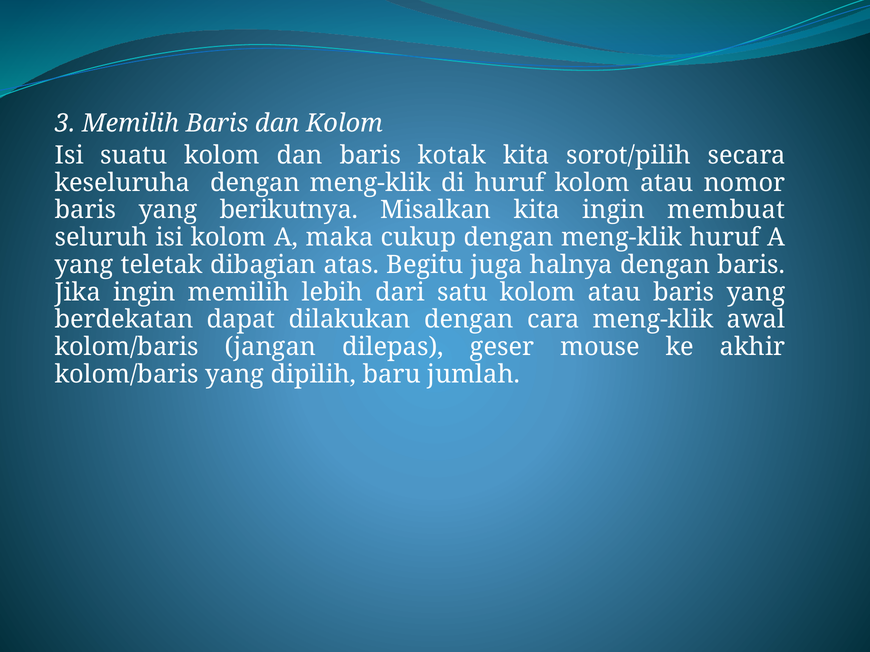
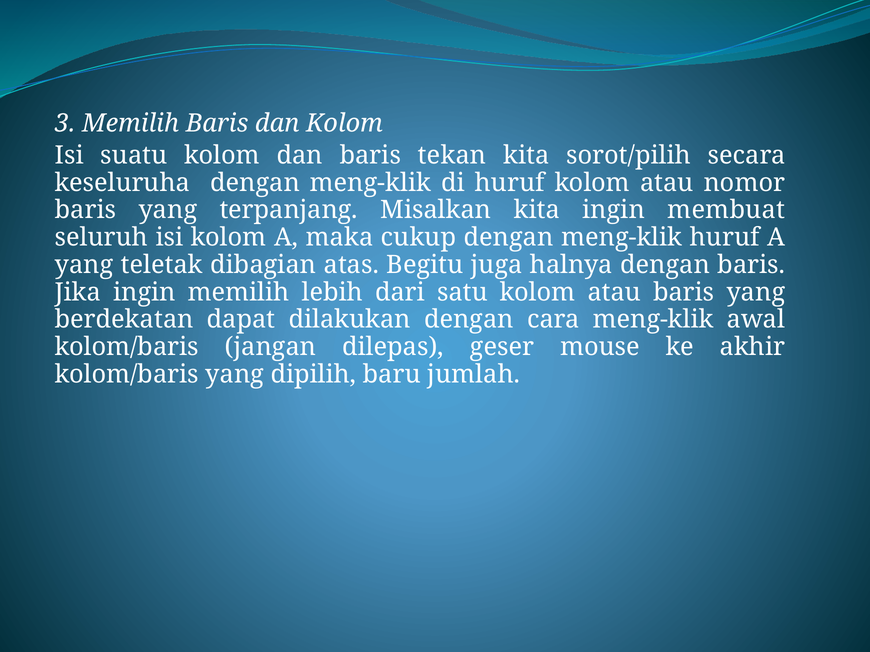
kotak: kotak -> tekan (452, 155)
berikutnya: berikutnya -> terpanjang (289, 210)
